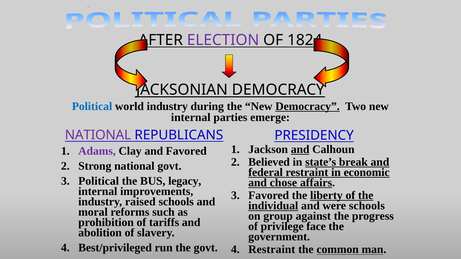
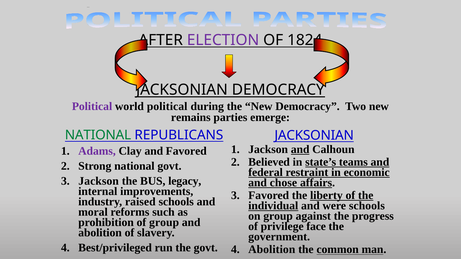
Political colour: blue -> purple (92, 106)
world industry: industry -> political (167, 106)
Democracy underline: present -> none (308, 106)
internal: internal -> remains (191, 118)
NATIONAL colour: purple -> green (98, 135)
PRESIDENCY: PRESIDENCY -> JACKSONIAN (314, 136)
break: break -> teams (353, 162)
Political: Political -> Jackson (99, 181)
of tariffs: tariffs -> group (164, 223)
Restraint: Restraint -> Abolition (272, 250)
